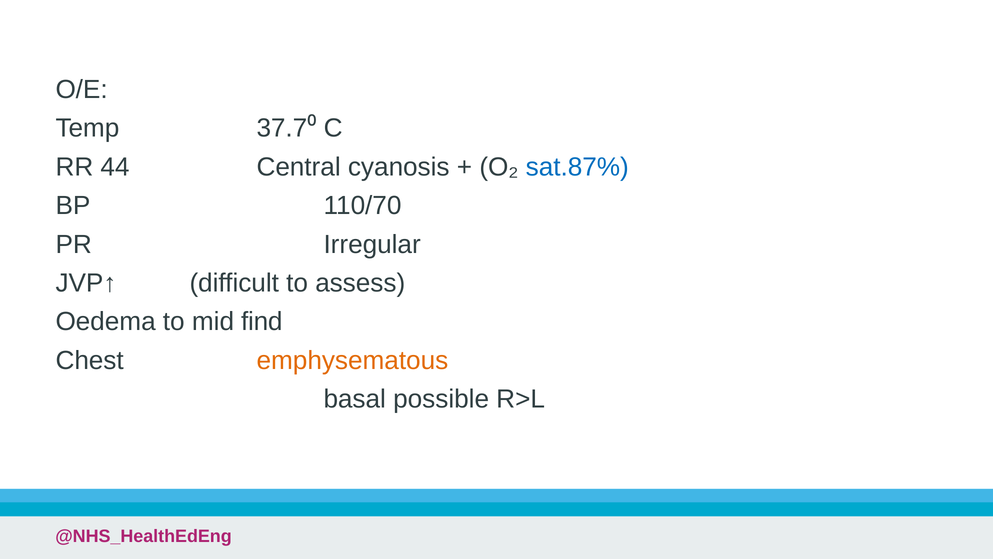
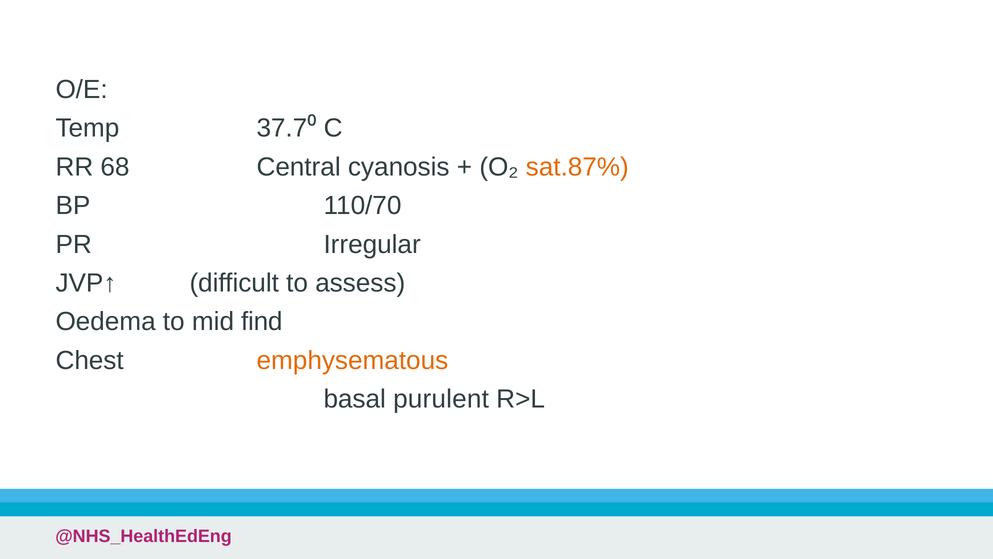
44: 44 -> 68 (115, 167)
sat.87% colour: blue -> orange (577, 167)
possible: possible -> purulent (441, 399)
